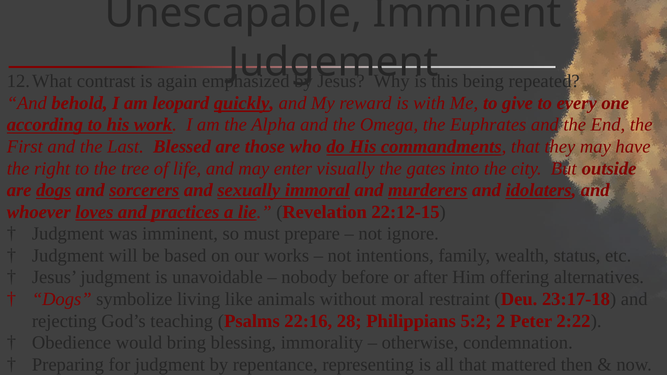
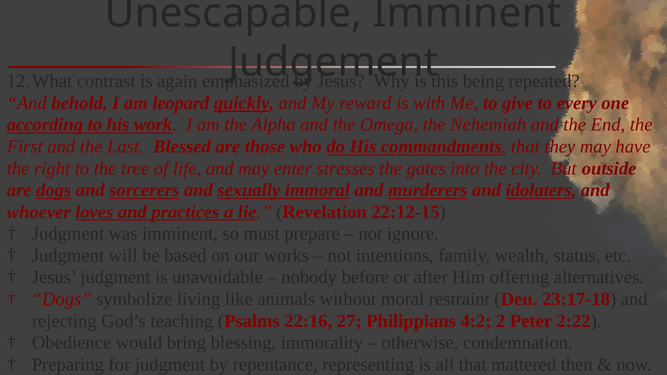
Euphrates: Euphrates -> Nehemiah (488, 125)
visually: visually -> stresses (346, 169)
28: 28 -> 27 (349, 321)
5:2: 5:2 -> 4:2 (476, 321)
